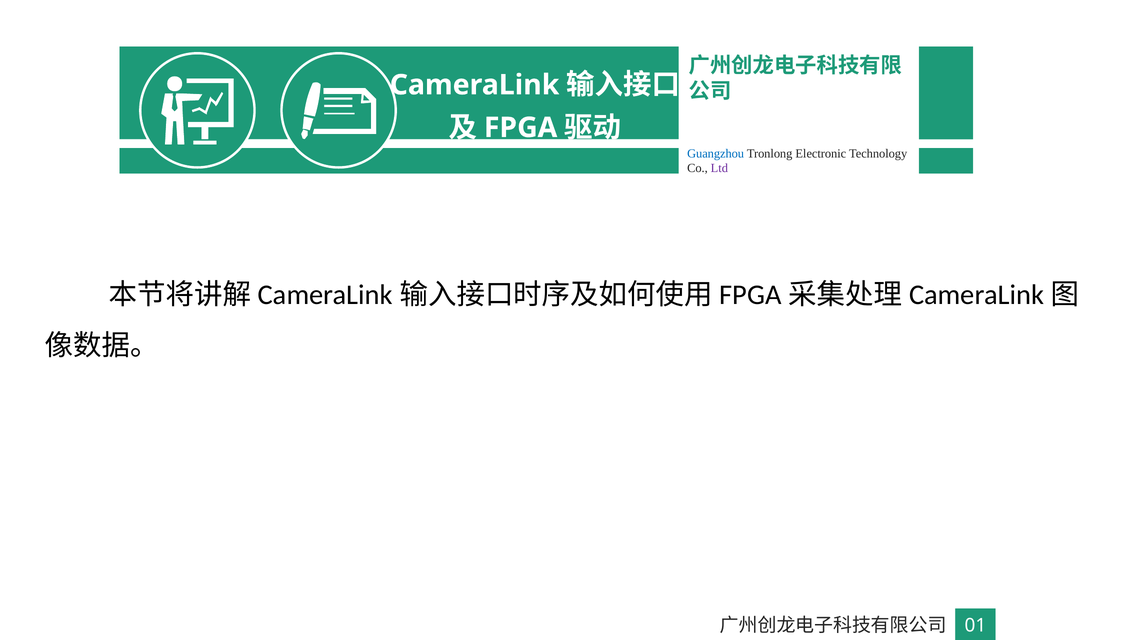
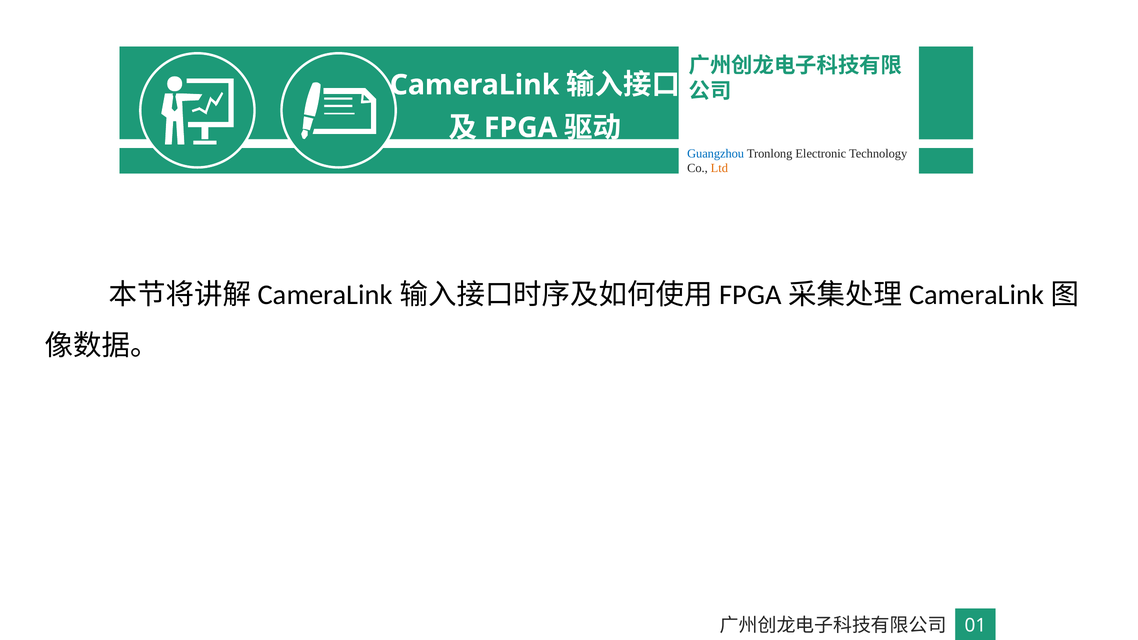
Ltd colour: purple -> orange (719, 168)
